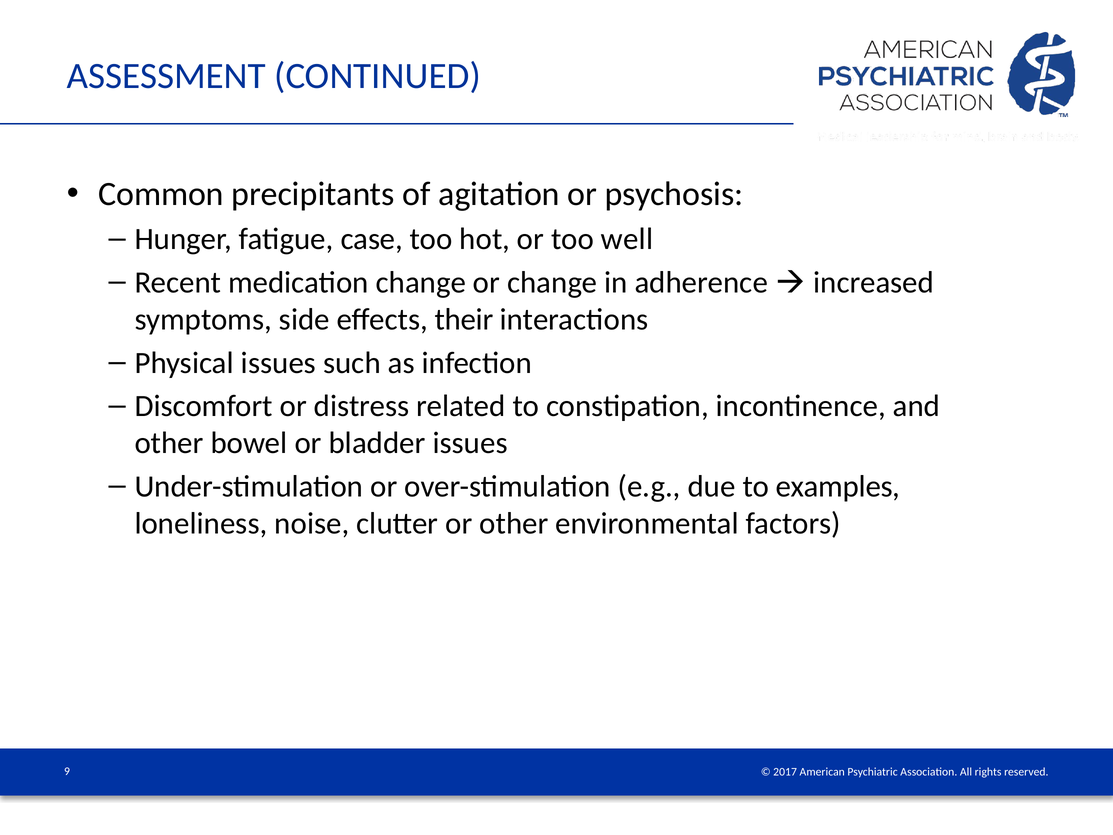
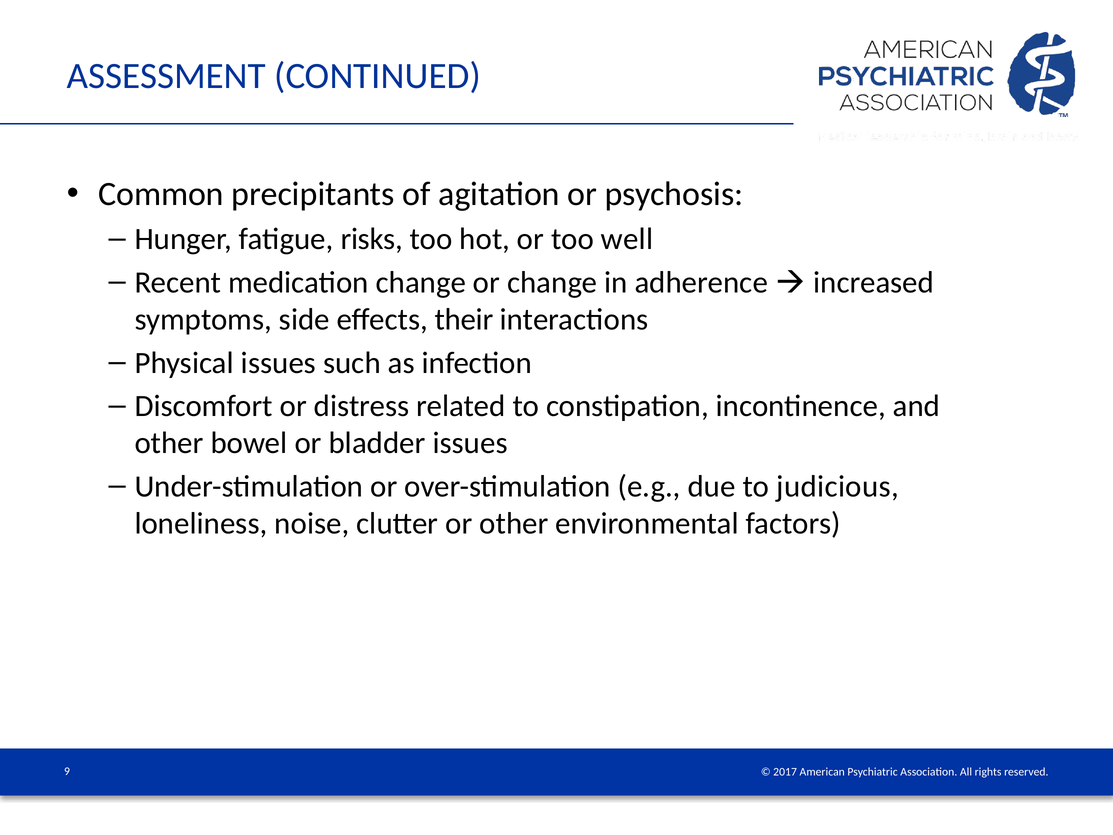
case: case -> risks (372, 239)
examples: examples -> judicious (838, 486)
